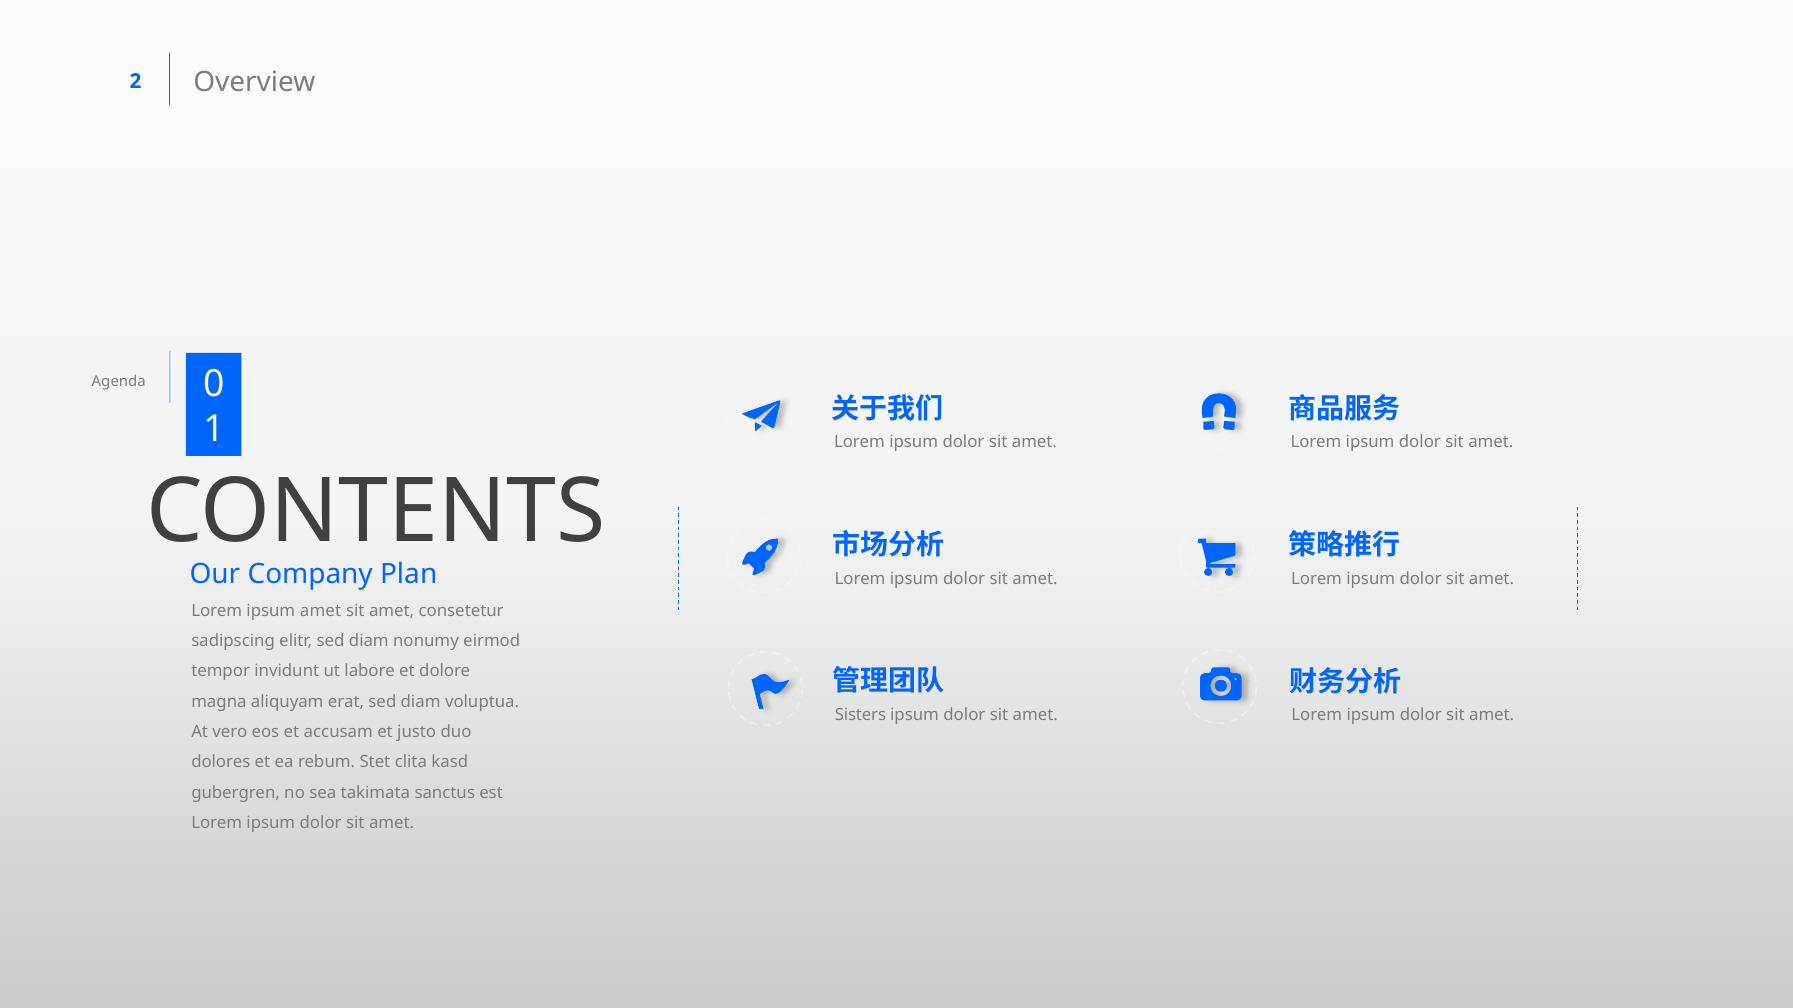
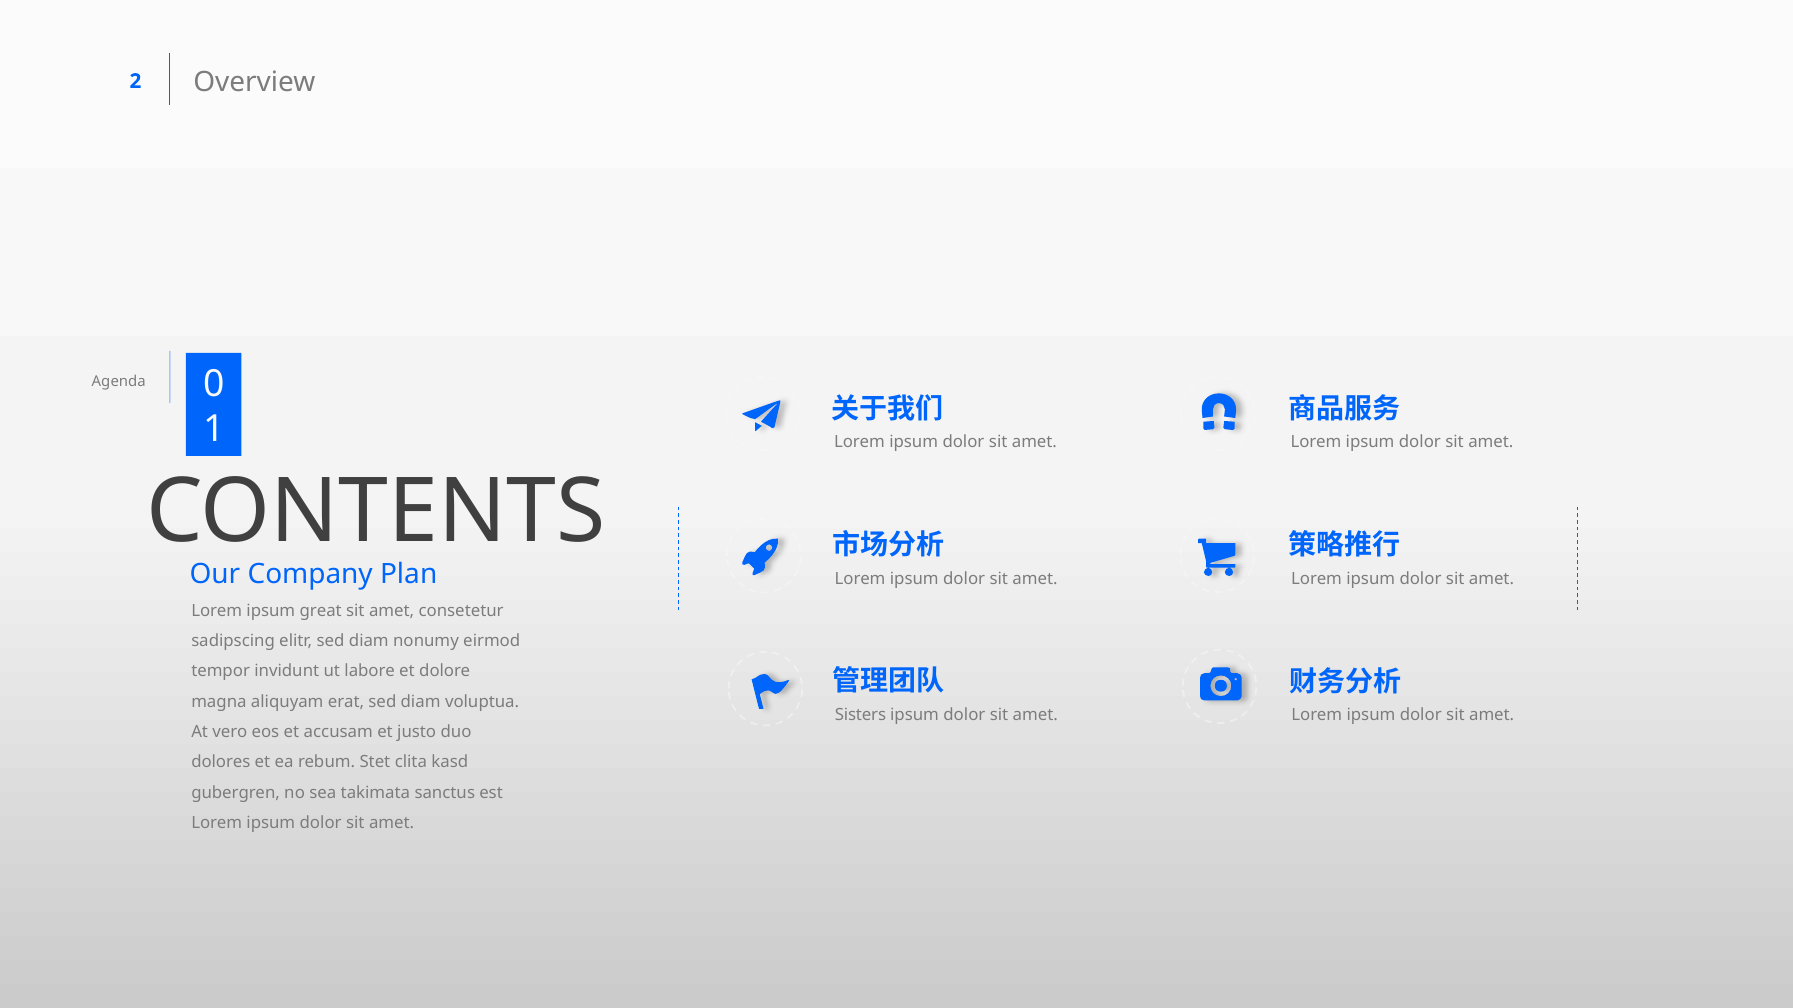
ipsum amet: amet -> great (321, 611)
